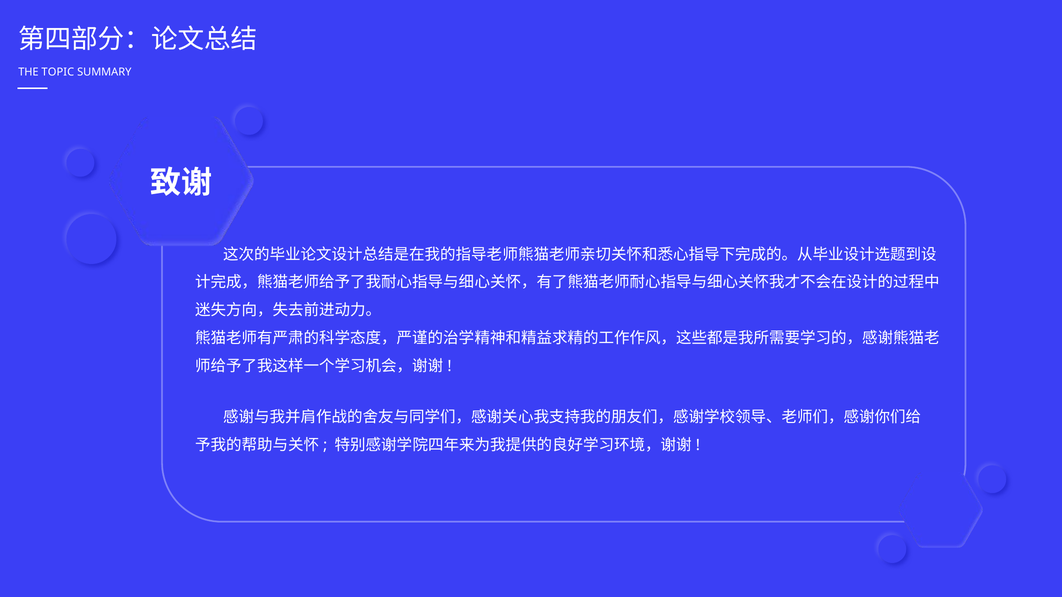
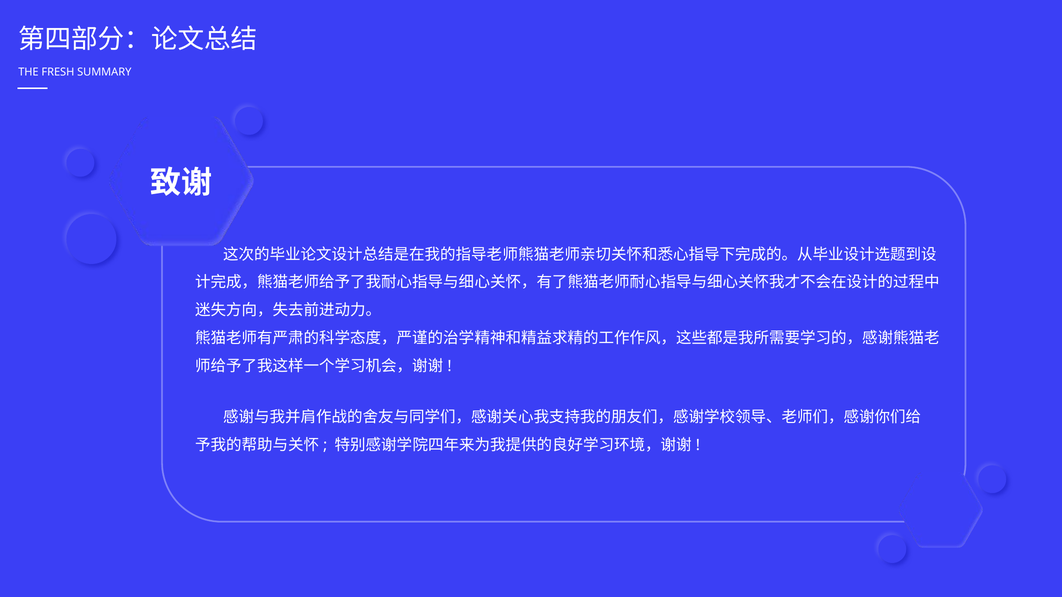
TOPIC: TOPIC -> FRESH (58, 72)
